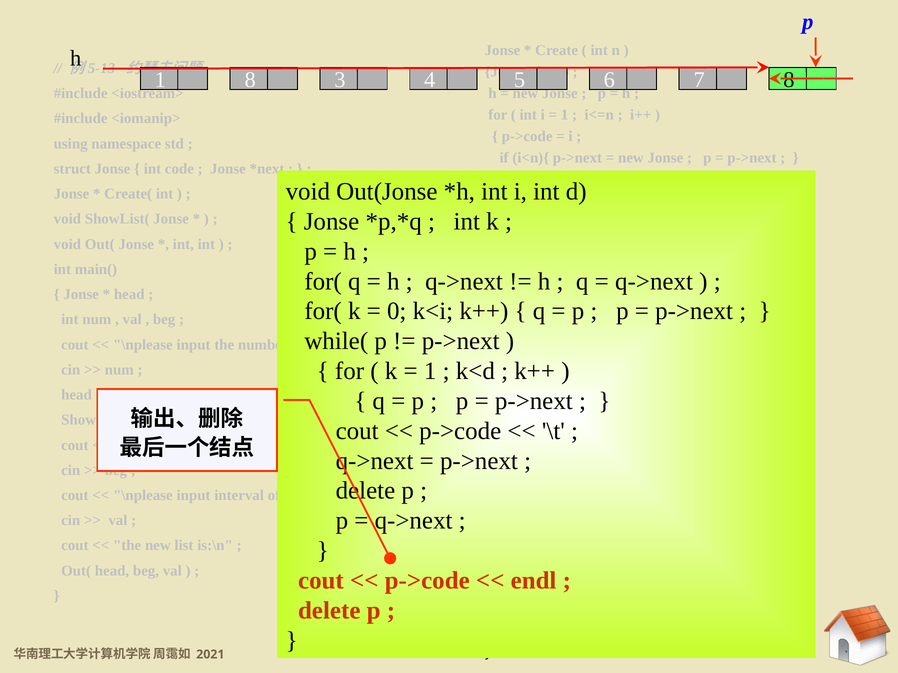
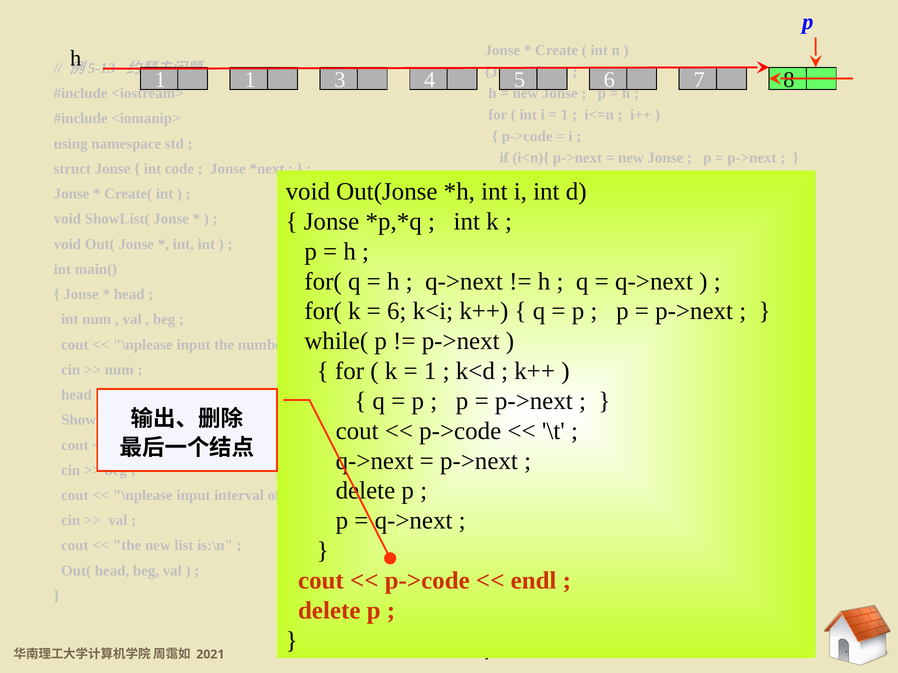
1 8: 8 -> 1 (250, 80)
0: 0 -> 6 (397, 311)
